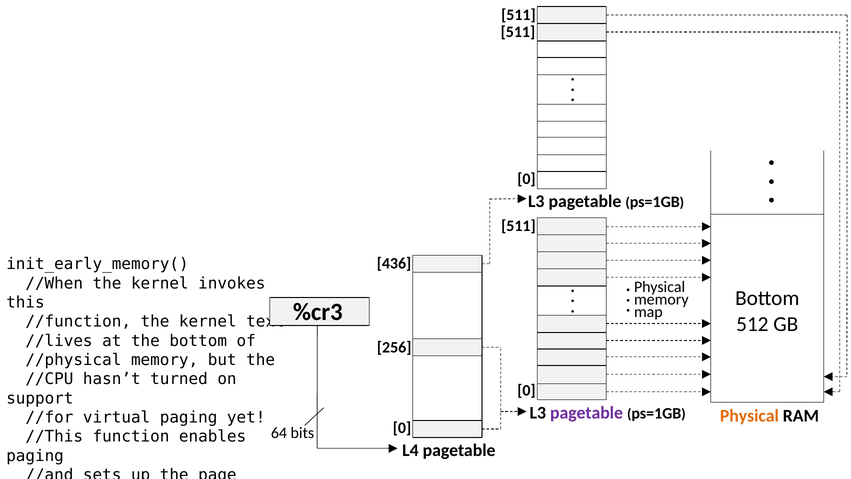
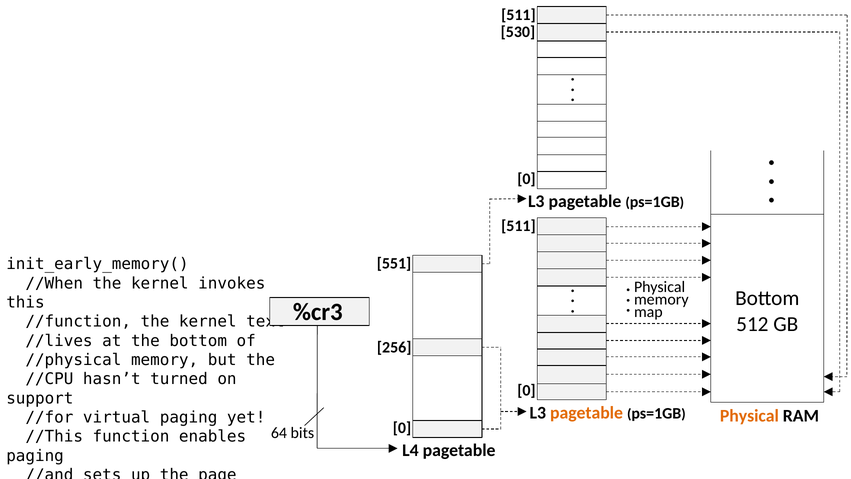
511: 511 -> 530 (518, 32)
436: 436 -> 551 (394, 264)
pagetable colour: purple -> orange (587, 412)
